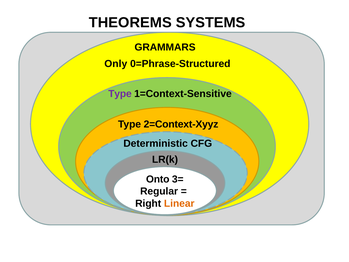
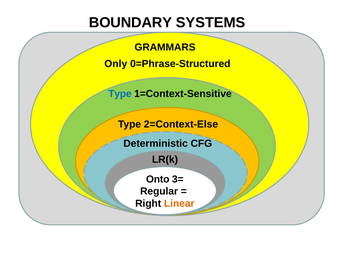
THEOREMS: THEOREMS -> BOUNDARY (130, 23)
Type colour: purple -> blue (120, 94)
2=Context-Xyyz: 2=Context-Xyyz -> 2=Context-Else (181, 124)
